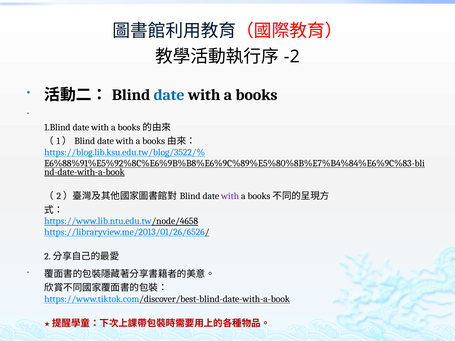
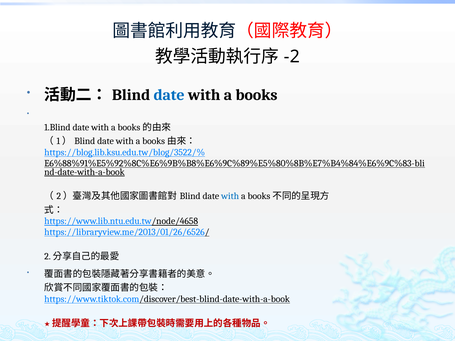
with colour: purple -> blue (230, 196)
